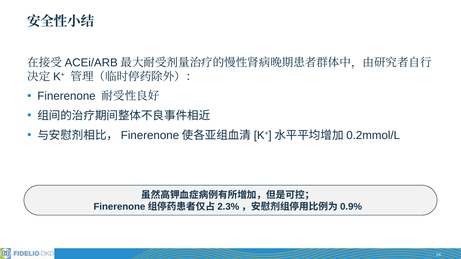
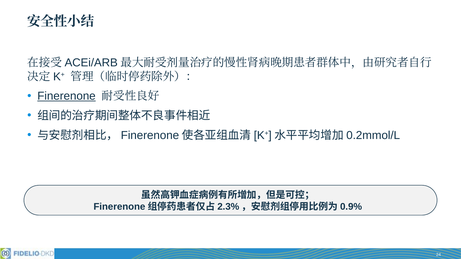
Finerenone underline: none -> present (67, 96)
